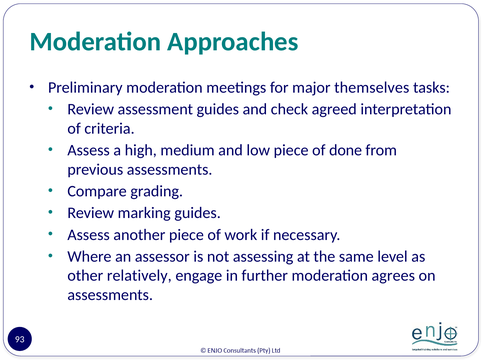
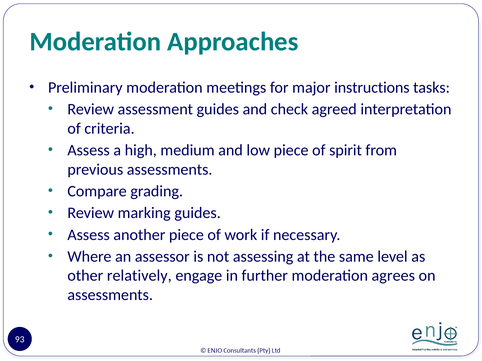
themselves: themselves -> instructions (372, 88)
done: done -> spirit (346, 150)
